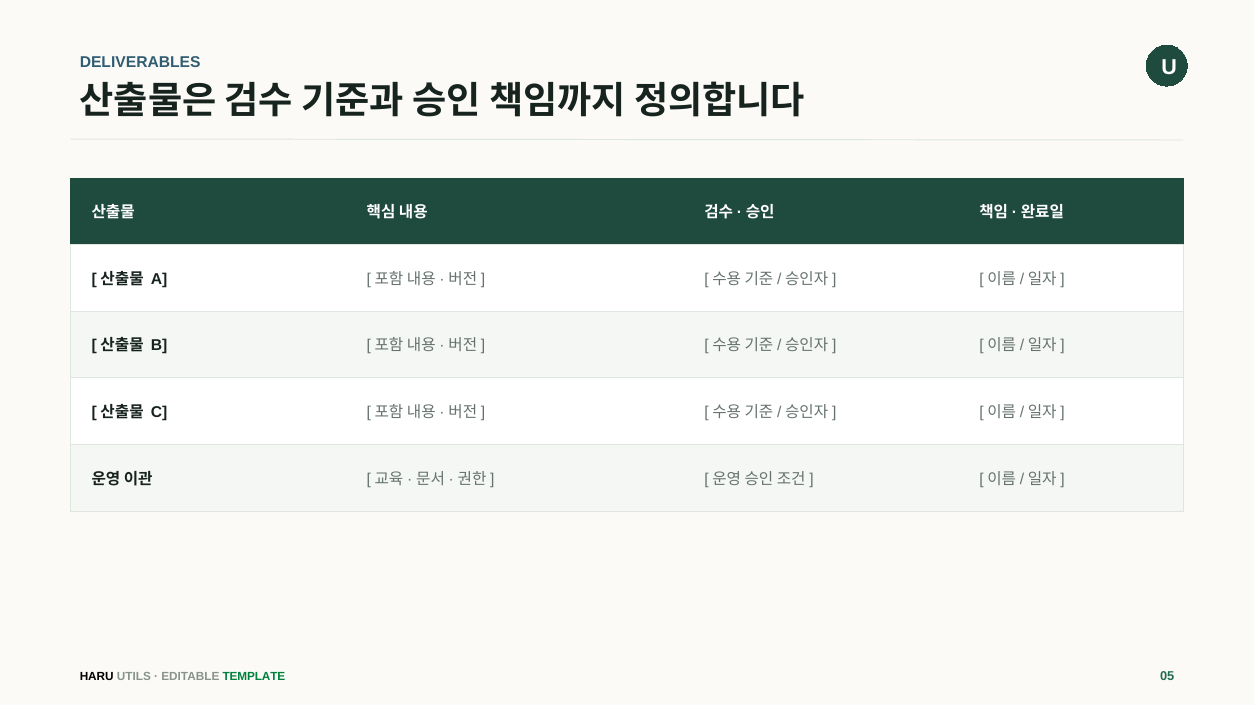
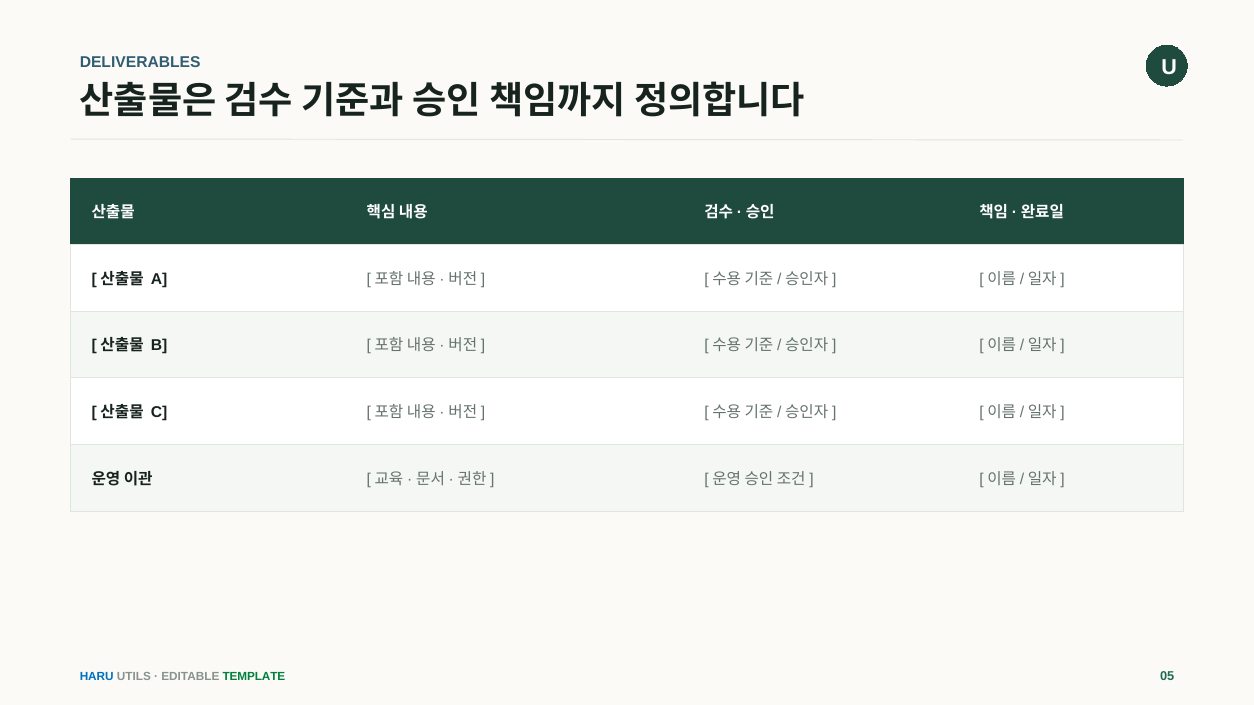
HARU colour: black -> blue (97, 677)
